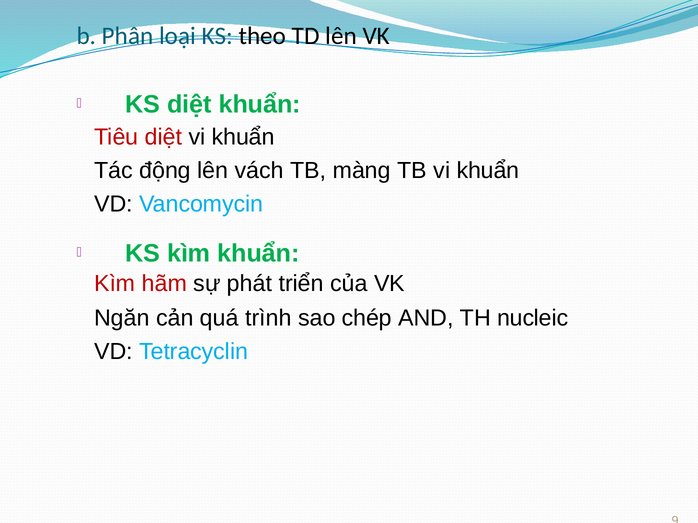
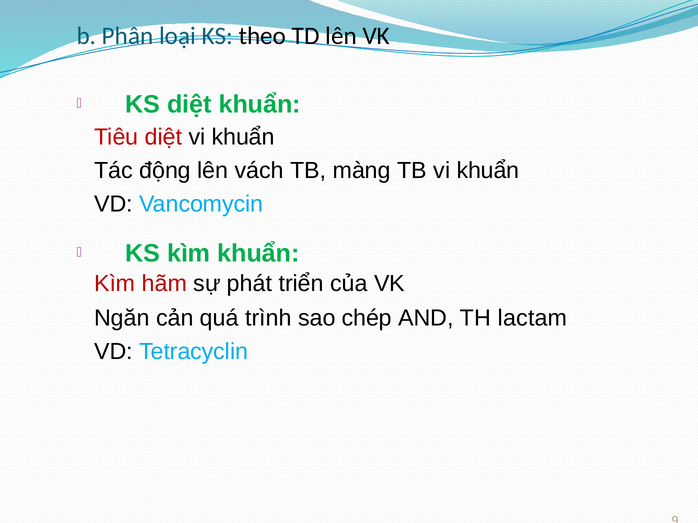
nucleic: nucleic -> lactam (532, 318)
